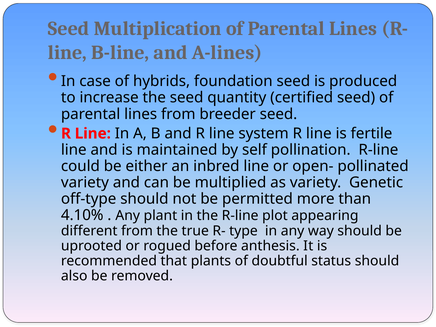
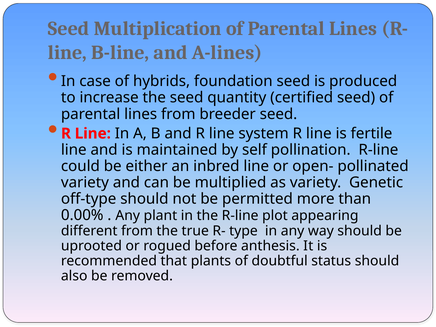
4.10%: 4.10% -> 0.00% (82, 215)
